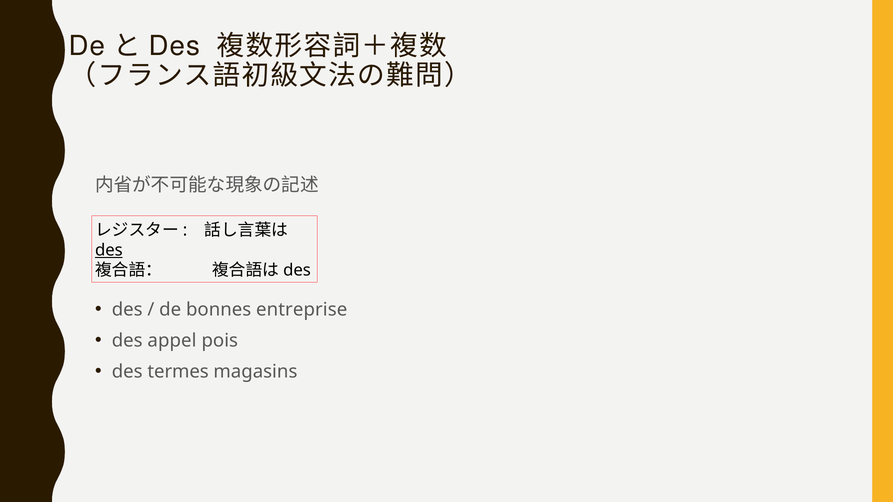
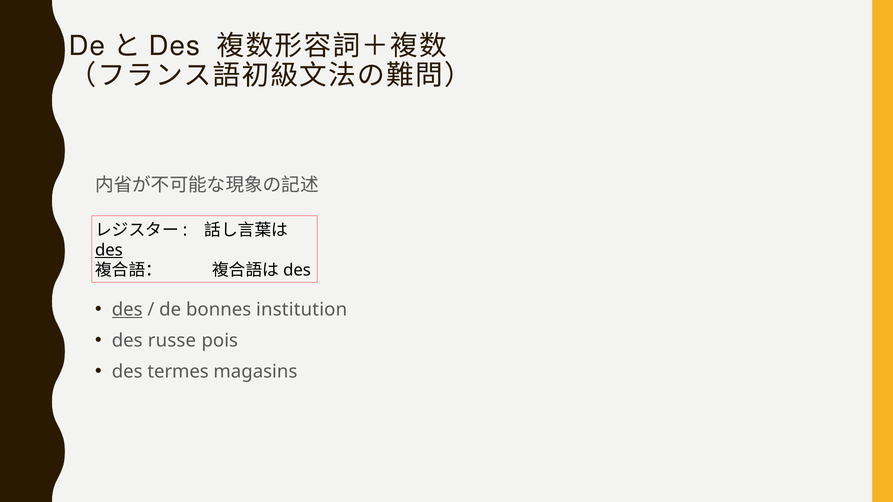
des underline: none -> present (127, 310)
entreprise: entreprise -> institution (302, 310)
appel: appel -> russe (172, 341)
